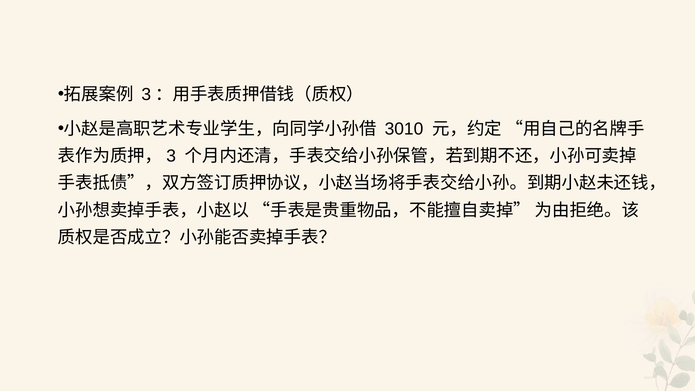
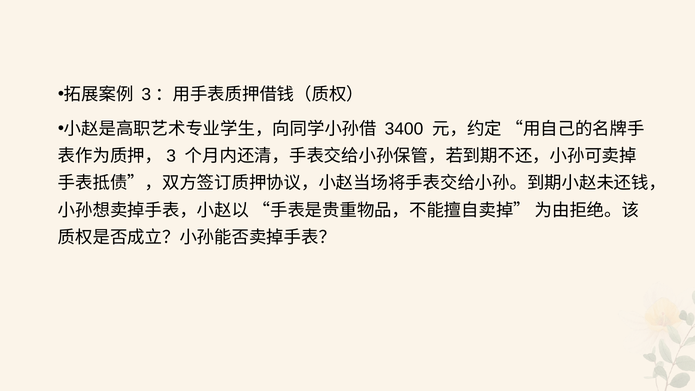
3010: 3010 -> 3400 (404, 129)
